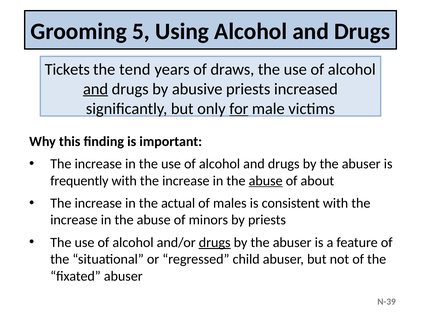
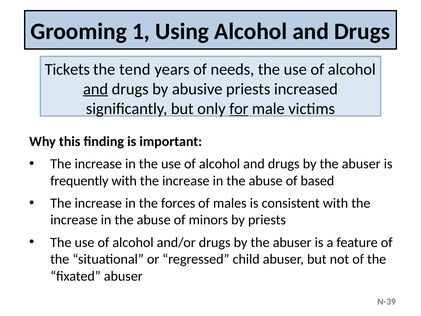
5: 5 -> 1 (141, 31)
draws: draws -> needs (232, 69)
abuse underline: present -> none (266, 181)
about: about -> based (317, 181)
actual: actual -> forces (178, 203)
drugs underline: present -> none (215, 242)
